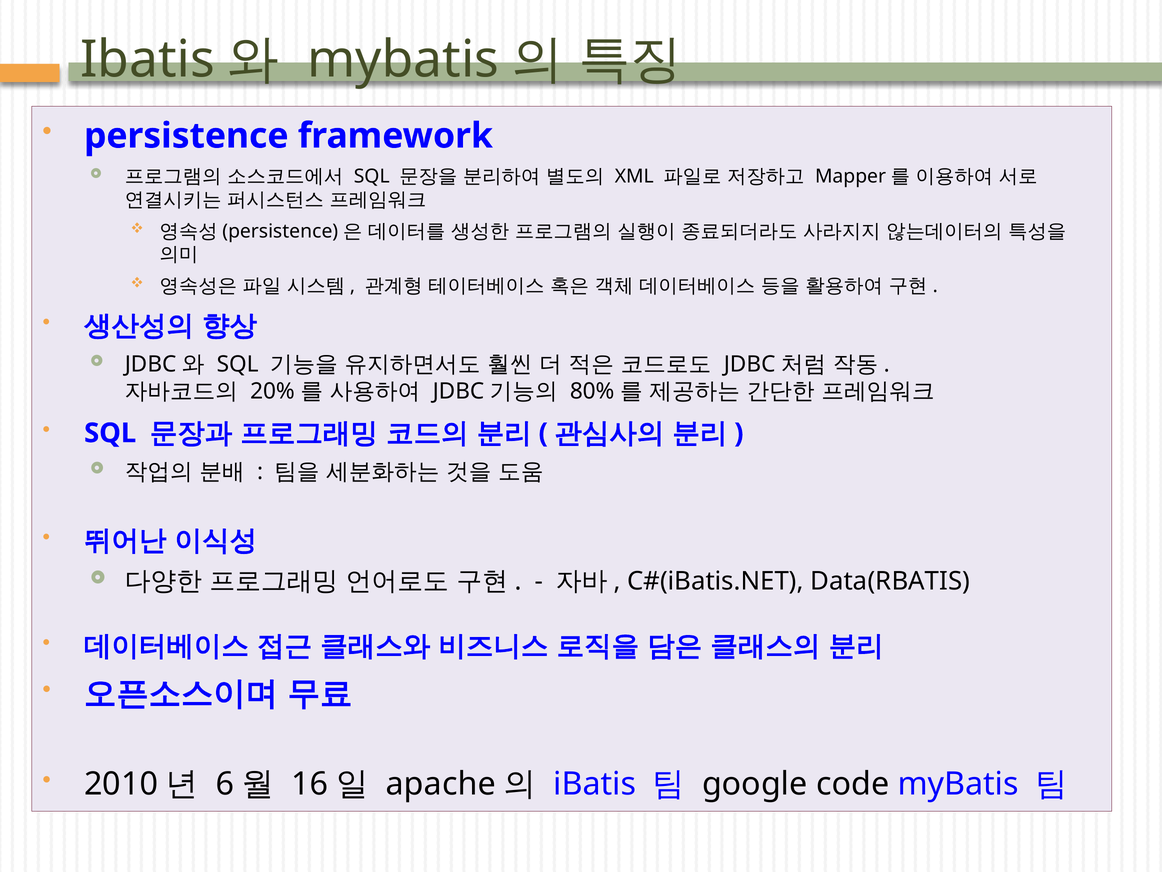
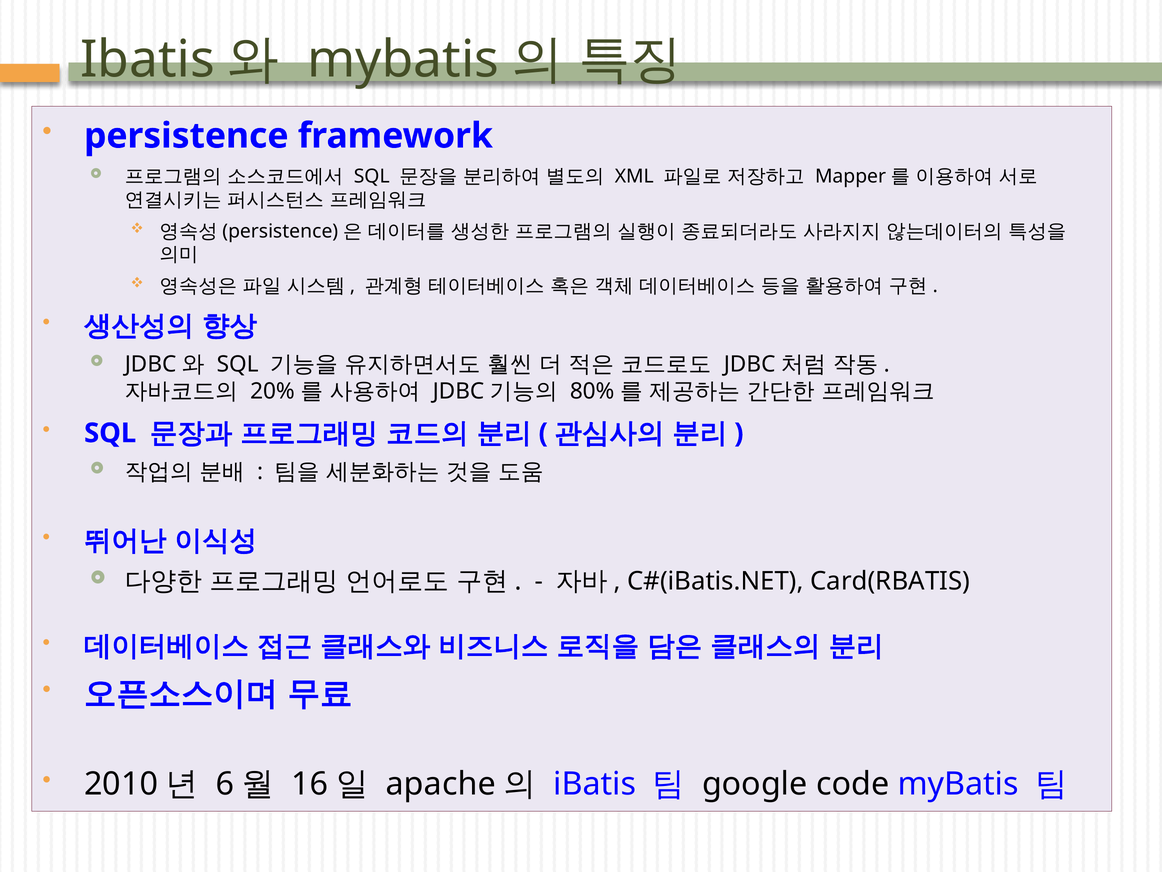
Data(RBATIS: Data(RBATIS -> Card(RBATIS (890, 581)
